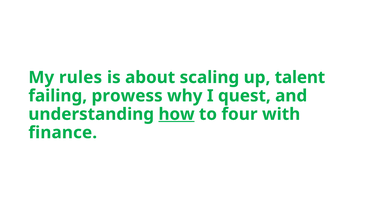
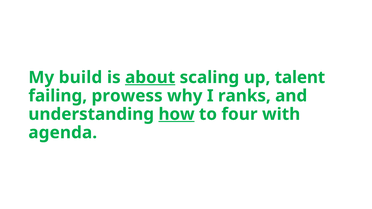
rules: rules -> build (80, 78)
about underline: none -> present (150, 78)
quest: quest -> ranks (244, 96)
finance: finance -> agenda (63, 133)
